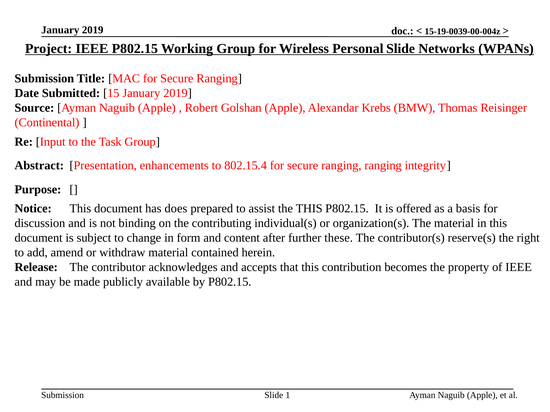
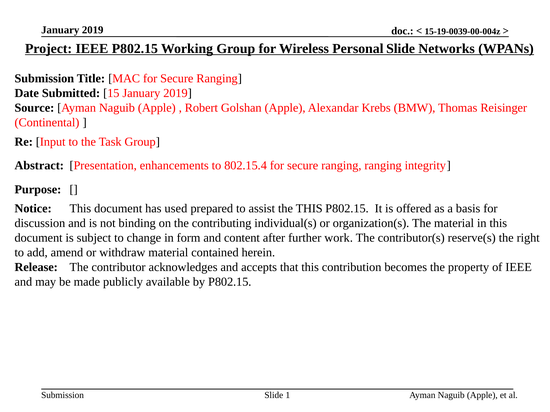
does: does -> used (176, 209)
these: these -> work (339, 238)
